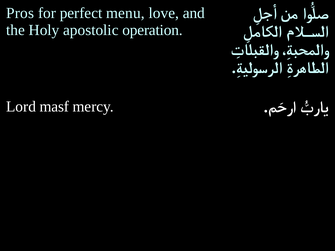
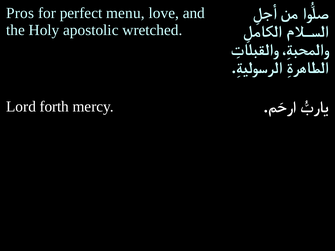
operation: operation -> wretched (152, 30)
masf: masf -> forth (54, 107)
